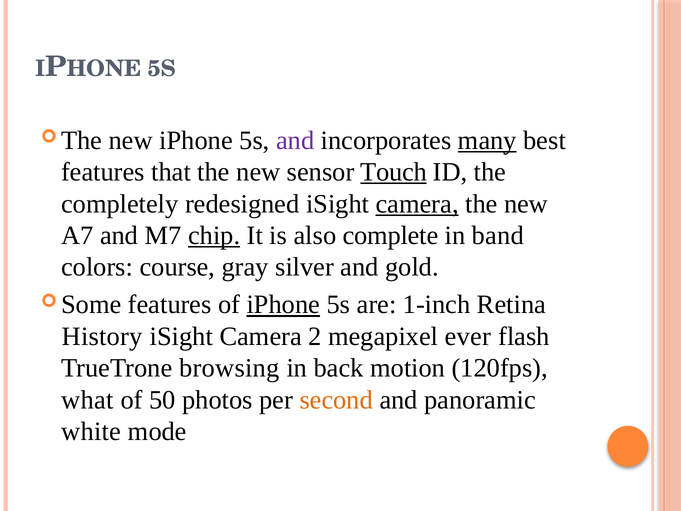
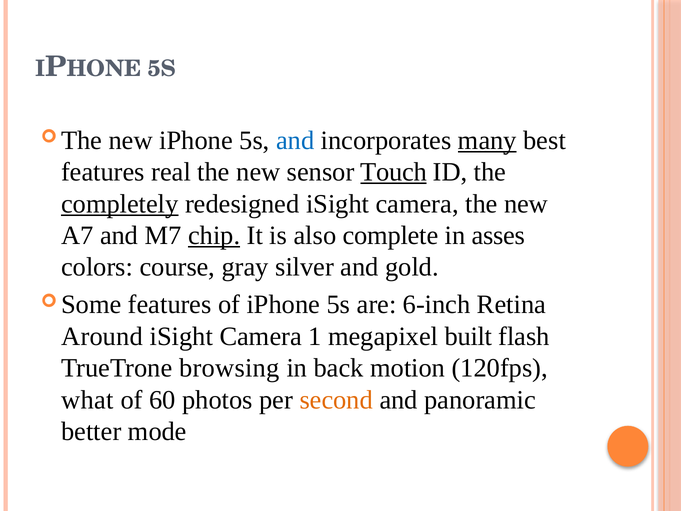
and colour: purple -> blue (295, 140)
that: that -> real (171, 172)
completely underline: none -> present (120, 204)
camera underline: present -> none (417, 204)
band: band -> asses (498, 235)
iPhone underline: present -> none (283, 304)
1-inch: 1-inch -> 6-inch (437, 304)
History: History -> Around (102, 336)
2: 2 -> 1 (315, 336)
ever: ever -> built (468, 336)
50: 50 -> 60 (162, 400)
white: white -> better (91, 431)
